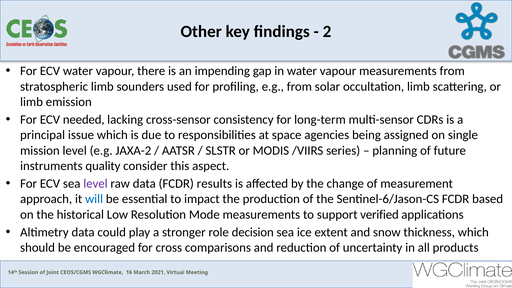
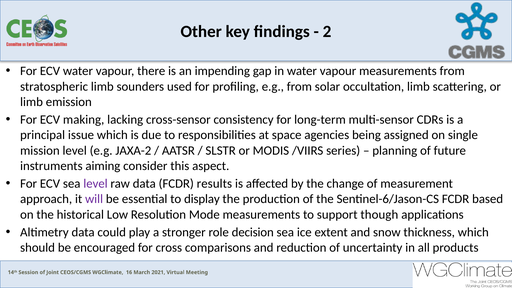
needed: needed -> making (84, 120)
quality: quality -> aiming (103, 166)
will colour: blue -> purple (94, 199)
impact: impact -> display (202, 199)
verified: verified -> though (379, 214)
